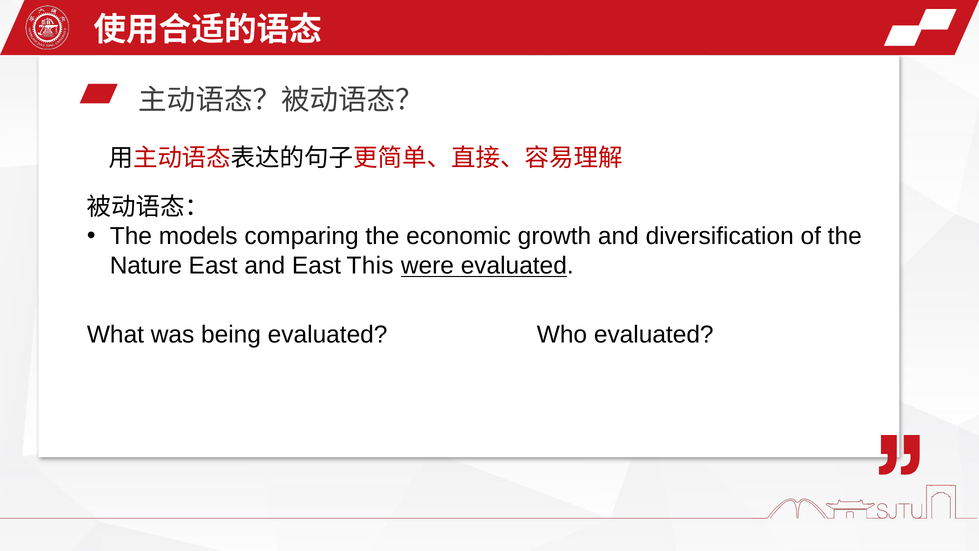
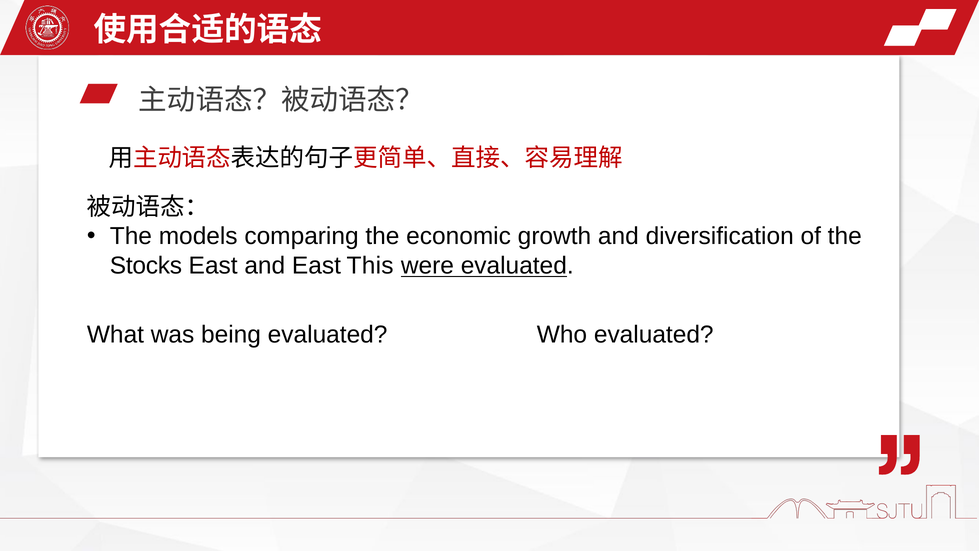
Nature: Nature -> Stocks (146, 266)
